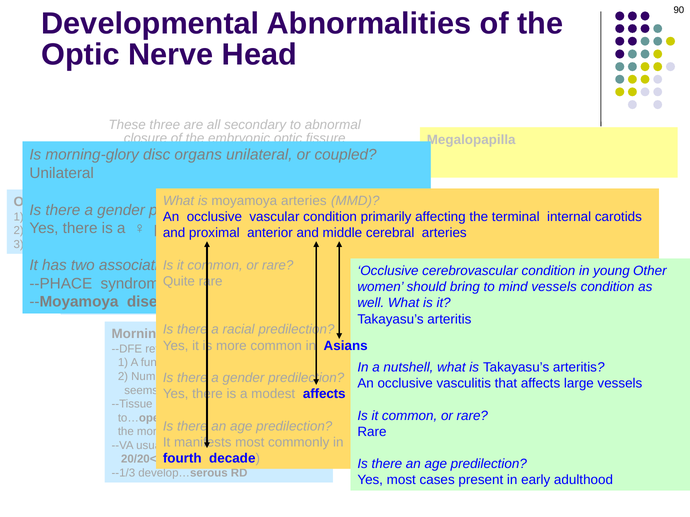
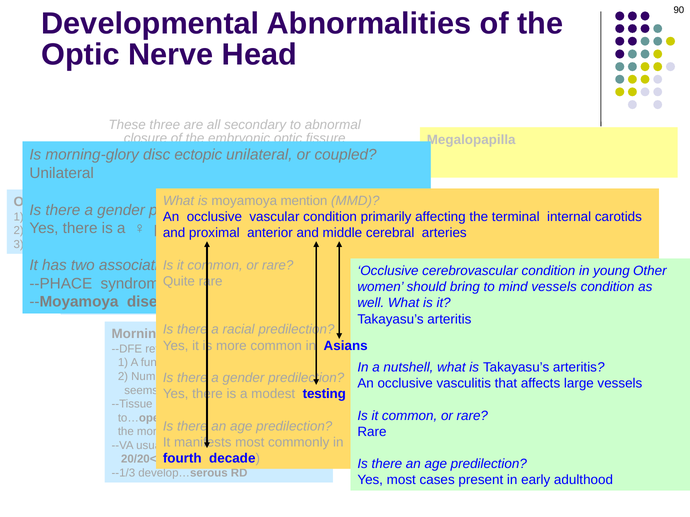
organs: organs -> ectopic (198, 155)
moyamoya arteries: arteries -> mention (304, 201)
modest affects: affects -> testing (324, 394)
